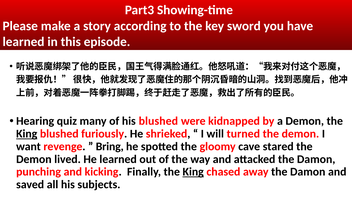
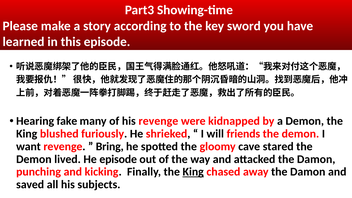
quiz: quiz -> fake (67, 121)
his blushed: blushed -> revenge (158, 121)
King underline: present -> none (27, 134)
turned: turned -> friends (243, 134)
He learned: learned -> episode (118, 159)
